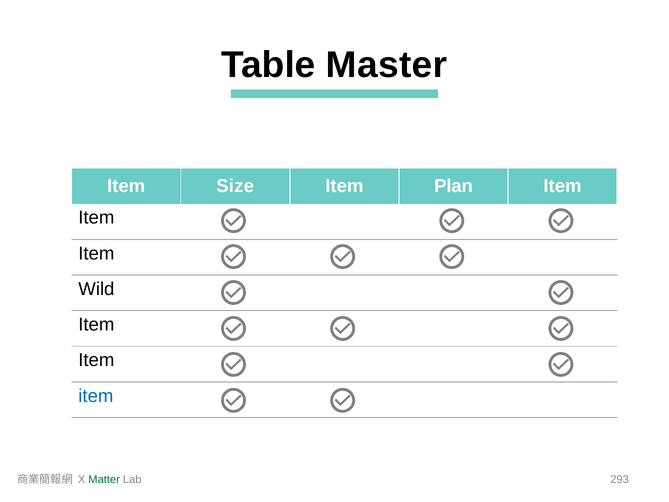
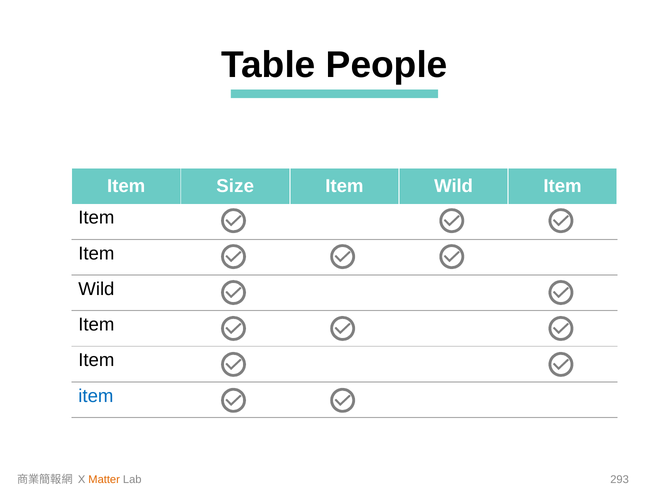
Master: Master -> People (387, 65)
Plan: Plan -> Wild (454, 186)
Matter colour: green -> orange (104, 479)
